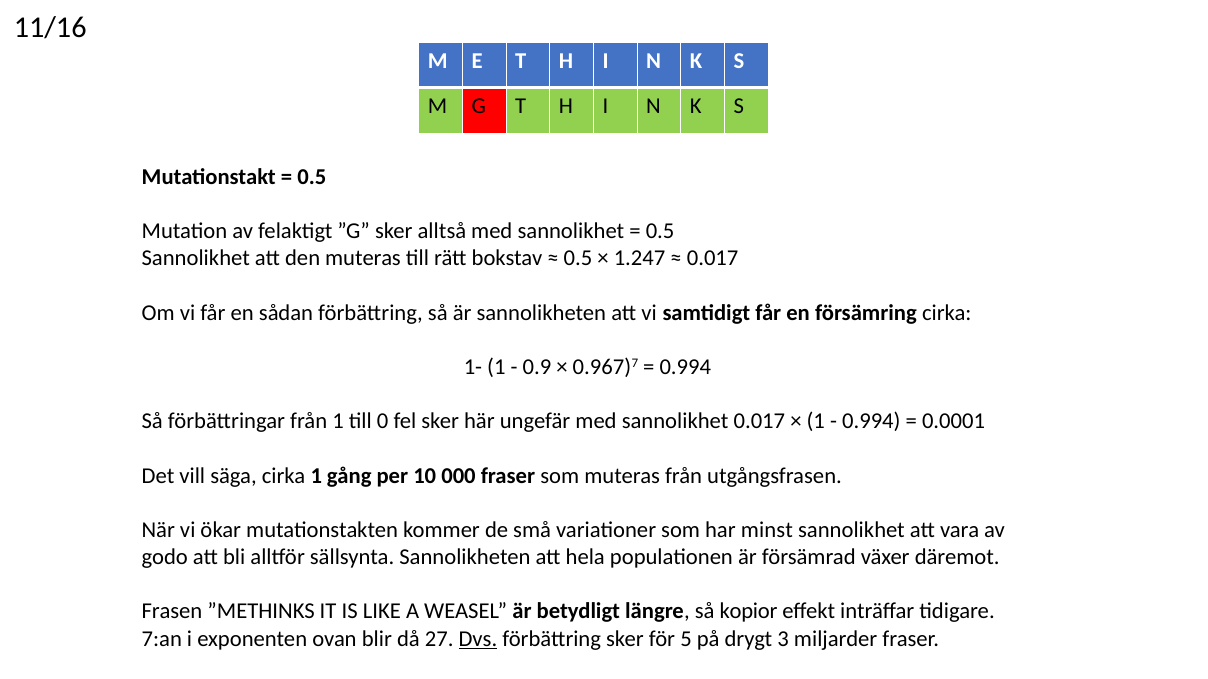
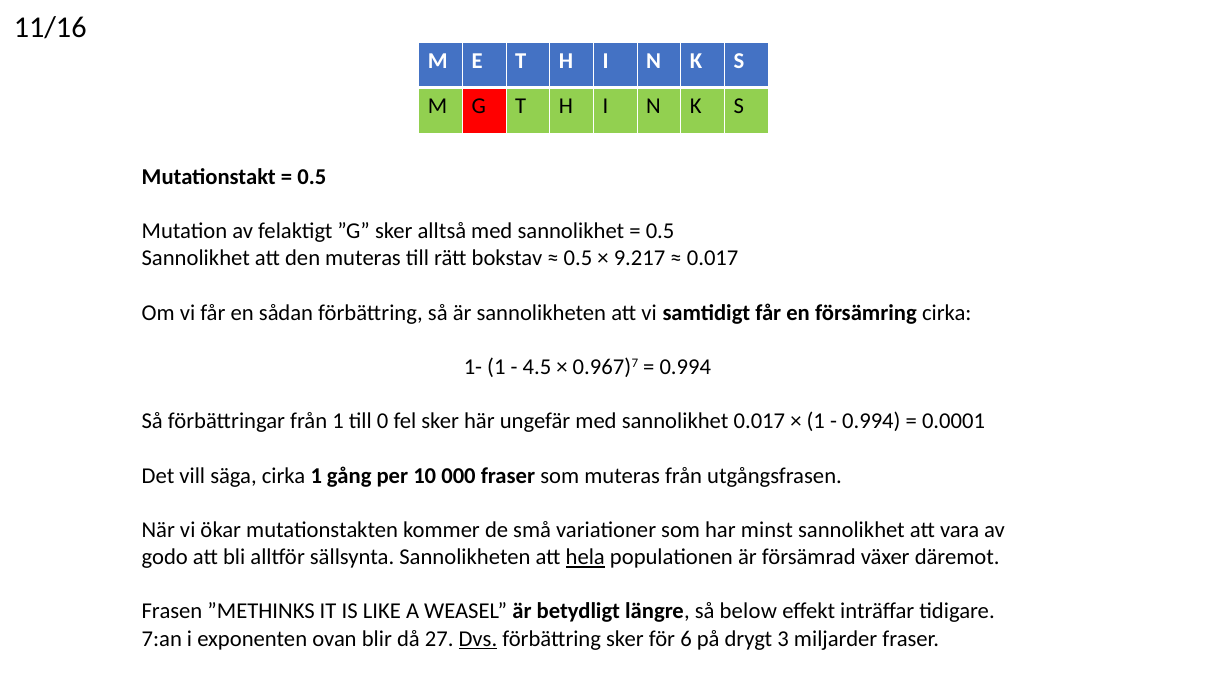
1.247: 1.247 -> 9.217 (640, 259)
0.9: 0.9 -> 4.5 (537, 367)
hela underline: none -> present (585, 558)
kopior: kopior -> below (748, 612)
5: 5 -> 6 (686, 639)
